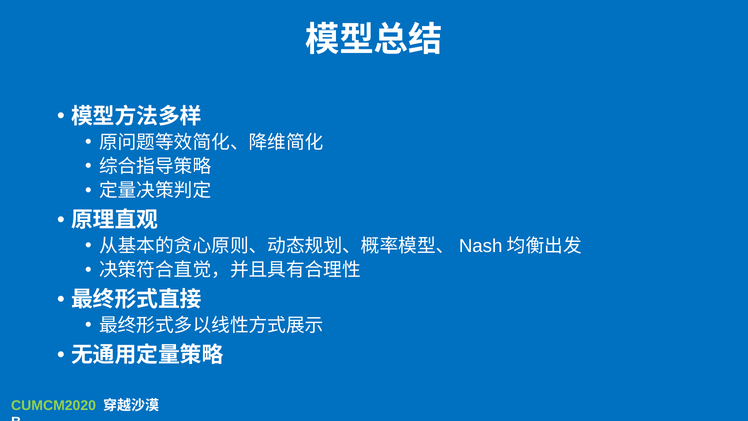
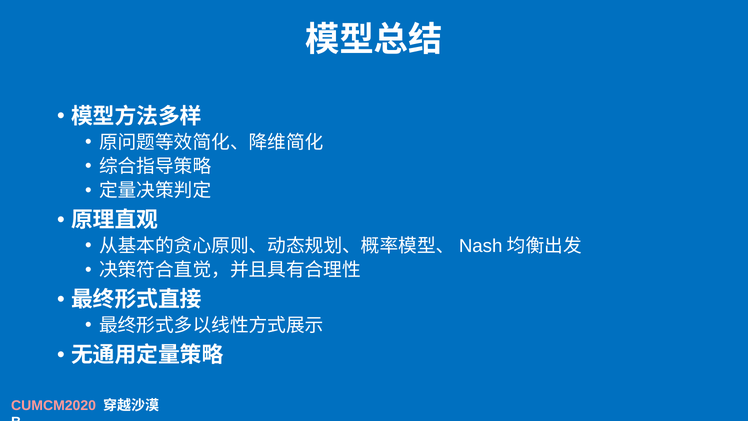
CUMCM2020 colour: light green -> pink (54, 405)
